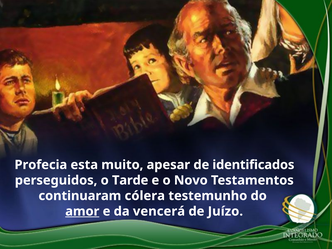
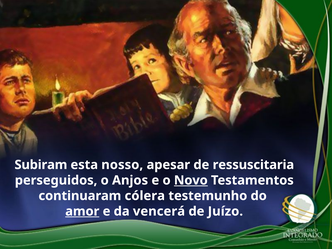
Profecia: Profecia -> Subiram (41, 165)
muito: muito -> nosso (122, 165)
identificados: identificados -> ressuscitaria (253, 165)
Tarde: Tarde -> Anjos (130, 180)
Novo underline: none -> present (191, 180)
